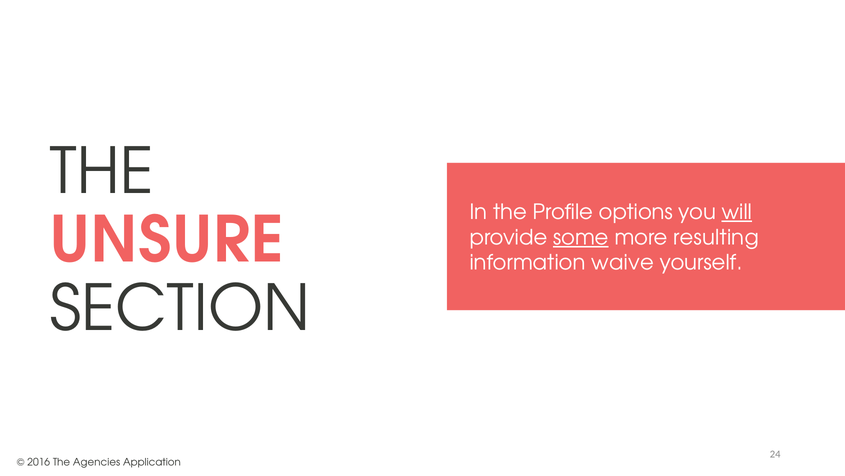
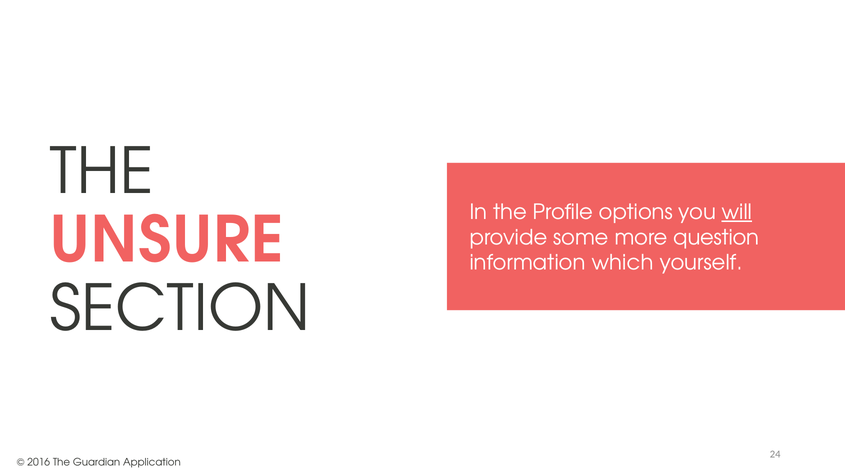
some underline: present -> none (581, 237)
resulting: resulting -> question (716, 237)
waive: waive -> which (623, 263)
Agencies: Agencies -> Guardian (97, 462)
